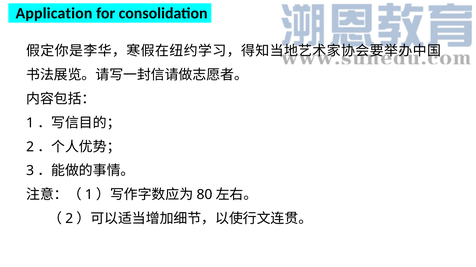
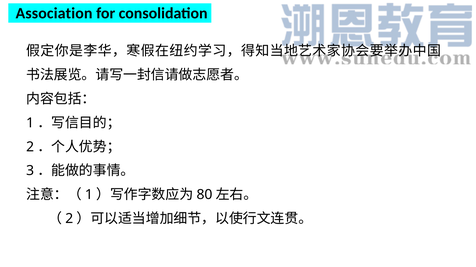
Application: Application -> Association (54, 13)
